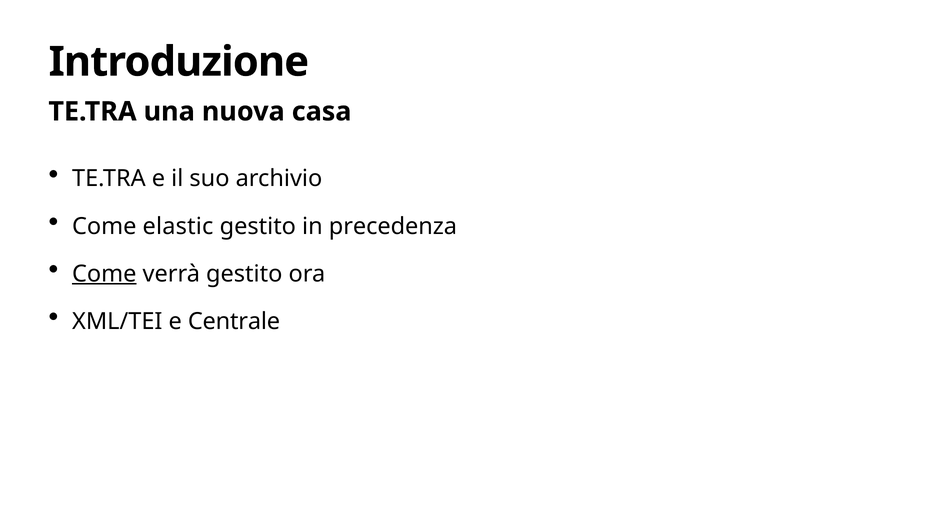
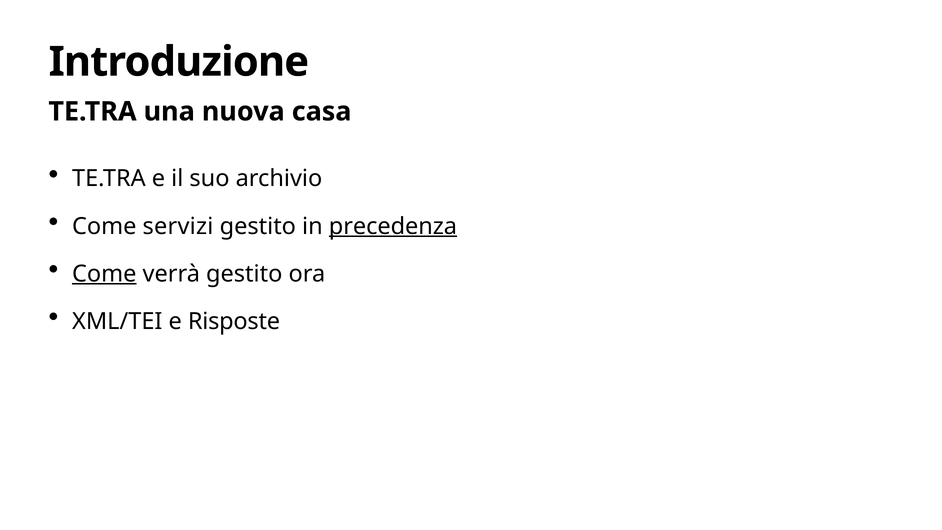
elastic: elastic -> servizi (178, 226)
precedenza underline: none -> present (393, 226)
Centrale: Centrale -> Risposte (234, 321)
